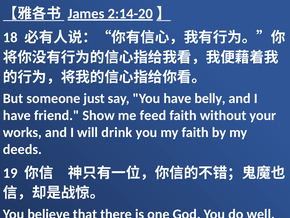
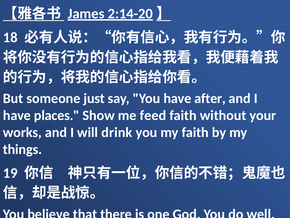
belly: belly -> after (210, 98)
friend: friend -> places (57, 115)
deeds: deeds -> things (22, 149)
